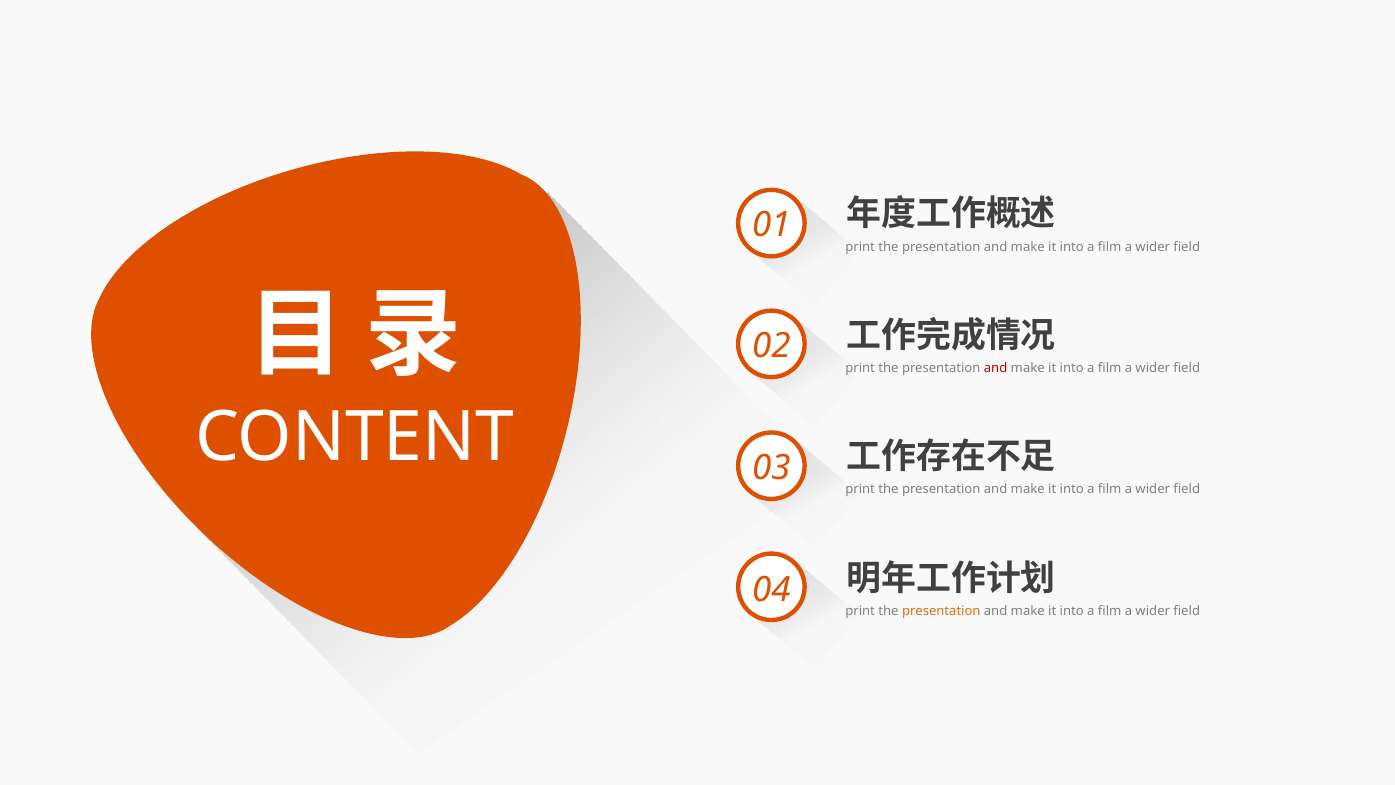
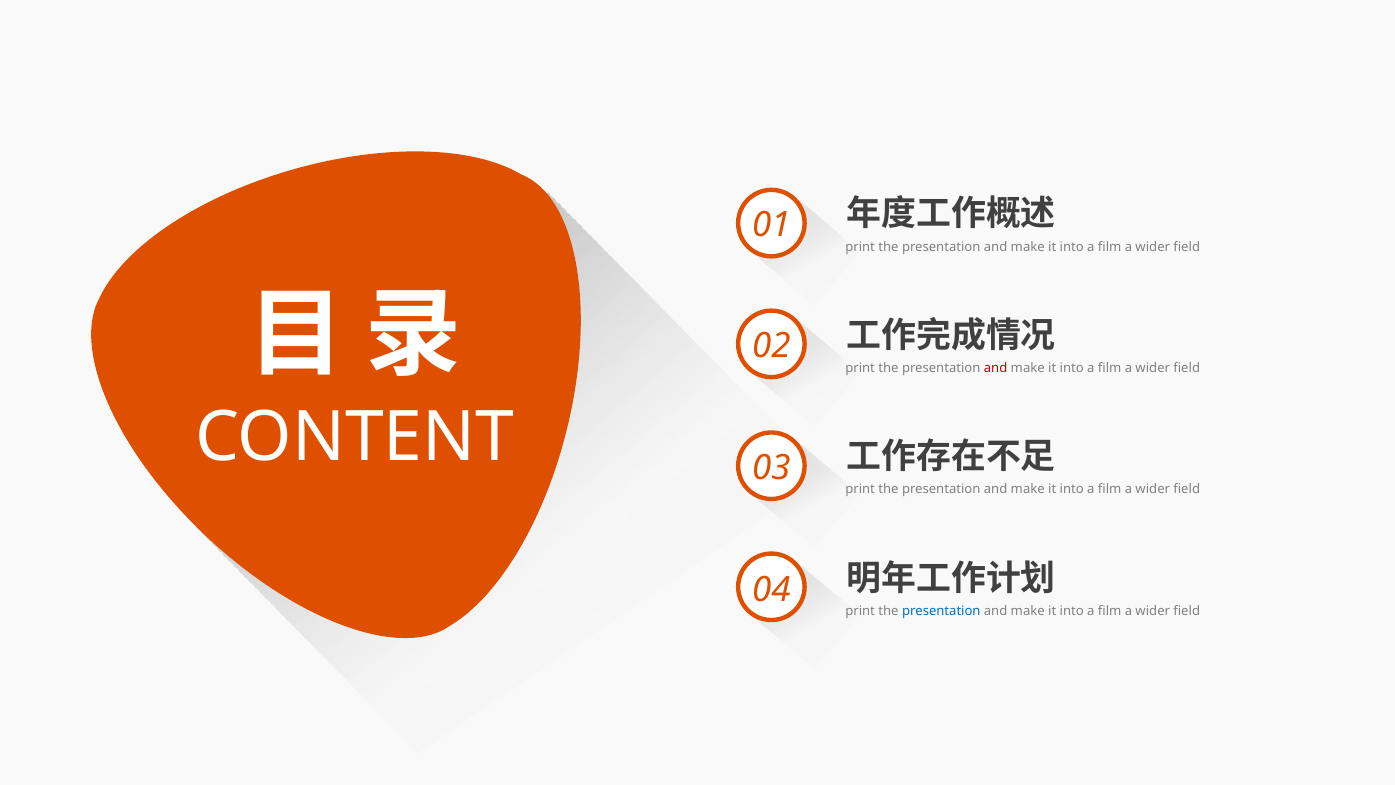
presentation colour: orange -> blue (941, 611)
